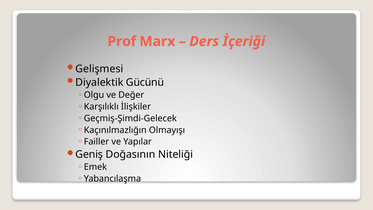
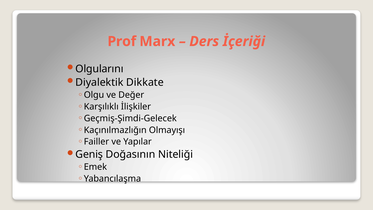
Gelişmesi: Gelişmesi -> Olgularını (99, 69)
Gücünü: Gücünü -> Dikkate (145, 82)
